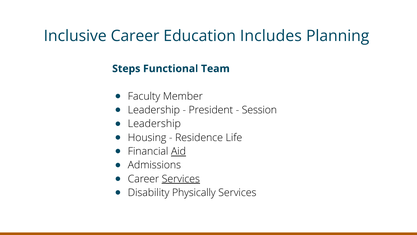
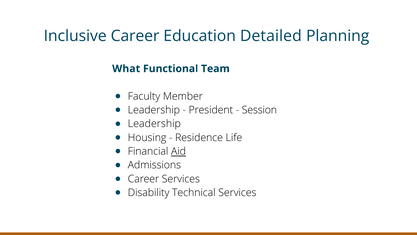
Includes: Includes -> Detailed (271, 36)
Steps: Steps -> What (126, 69)
Services underline: present -> none (181, 179)
Physically: Physically -> Technical (194, 192)
